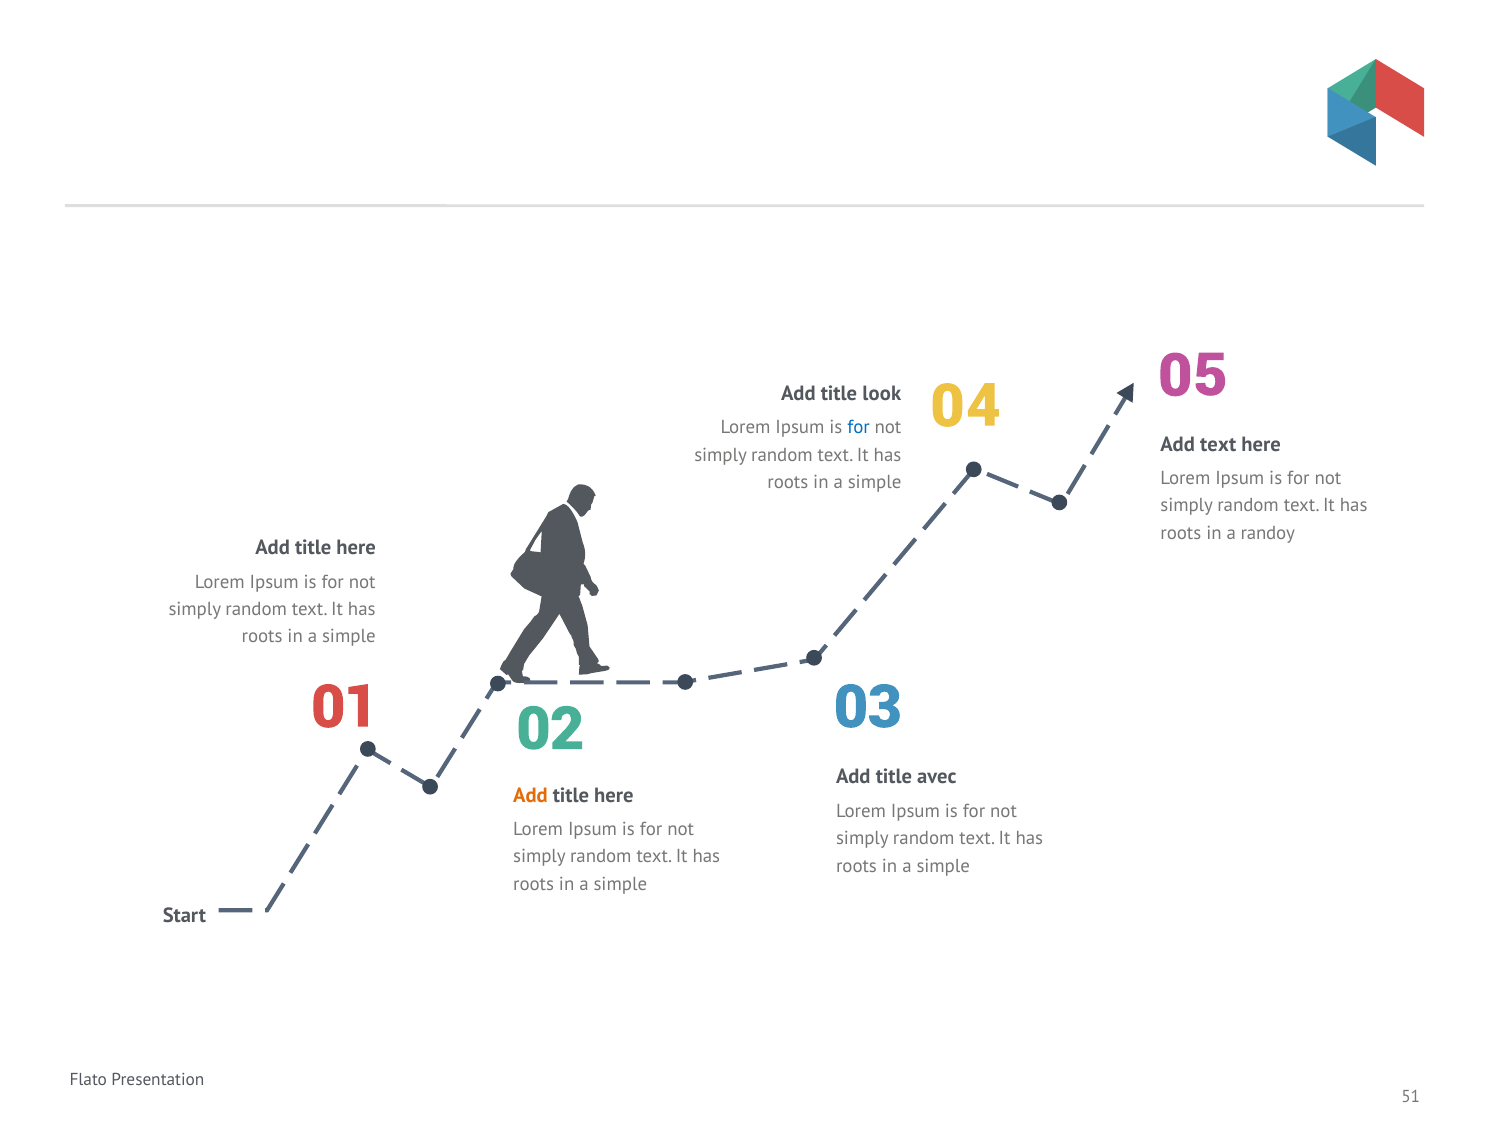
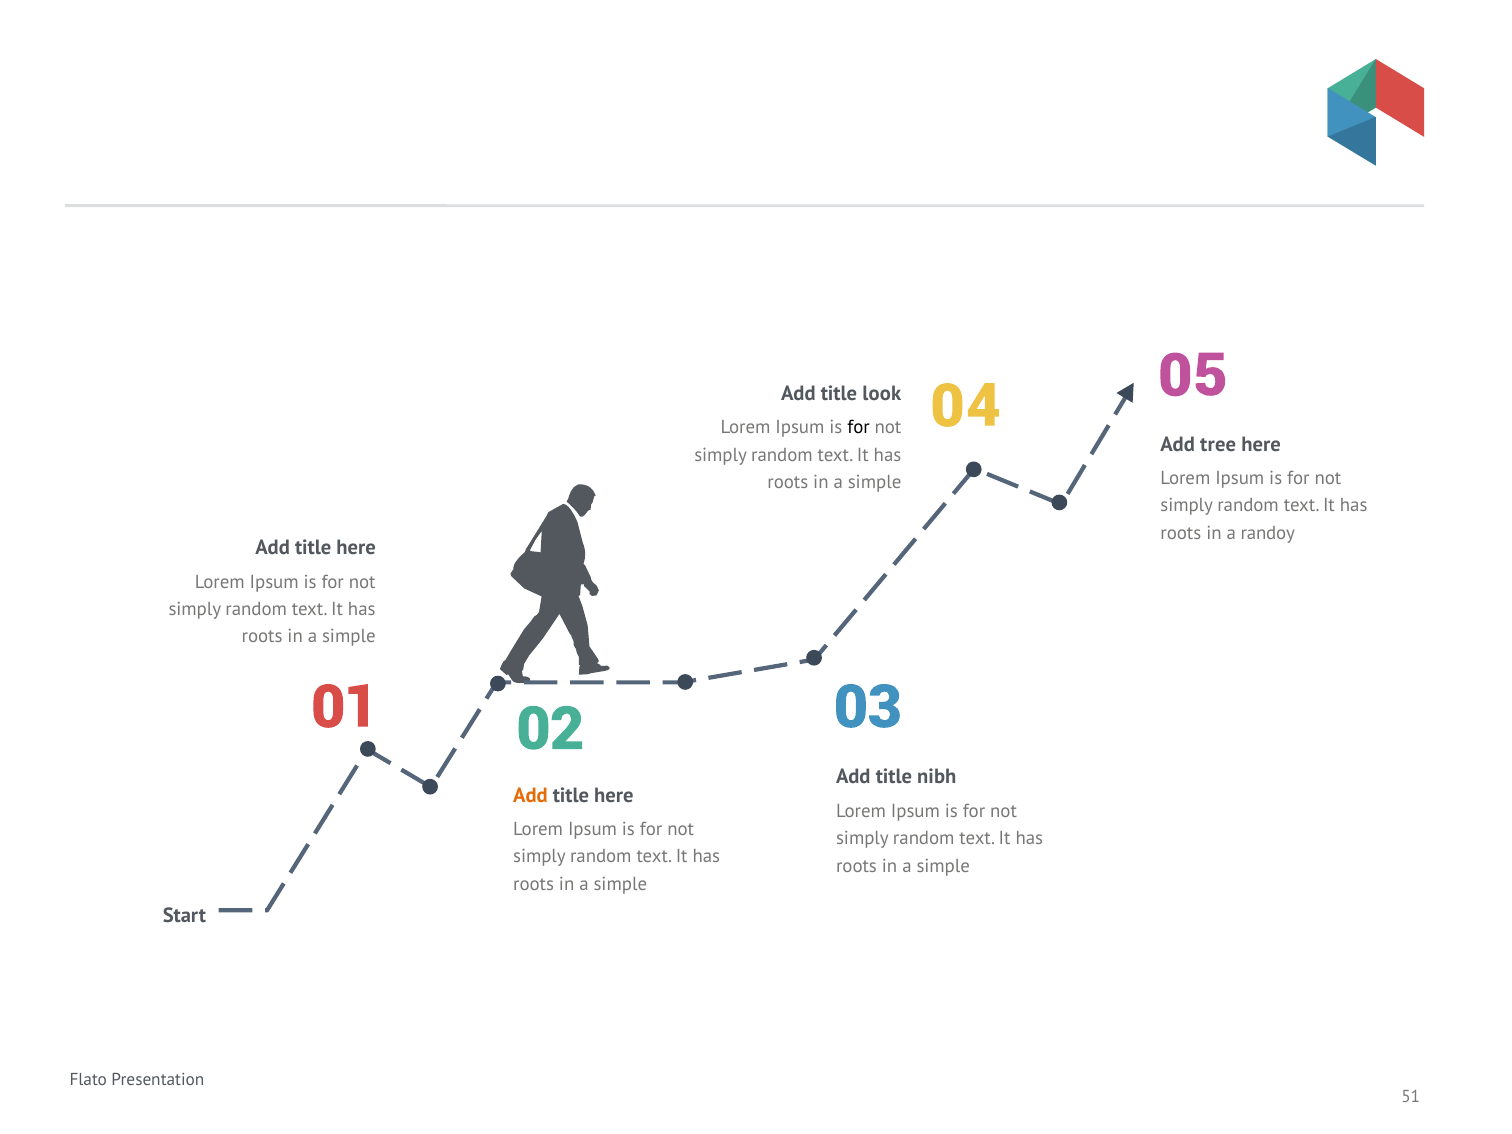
for colour: blue -> black (859, 428)
Add text: text -> tree (1218, 444)
avec: avec -> nibh (937, 777)
